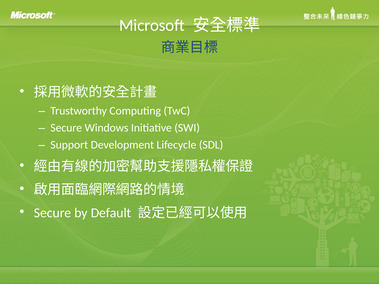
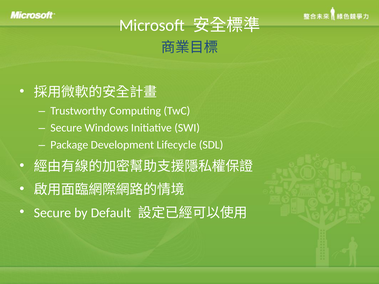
Support: Support -> Package (69, 145)
